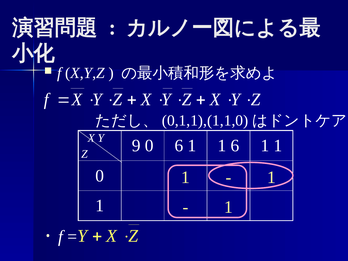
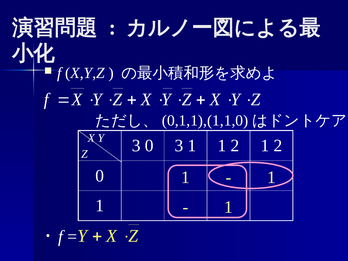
Z 9: 9 -> 3 (136, 146)
0 6: 6 -> 3 (179, 146)
1 1 6: 6 -> 2 (235, 146)
1: 1 -> 2 (278, 146)
